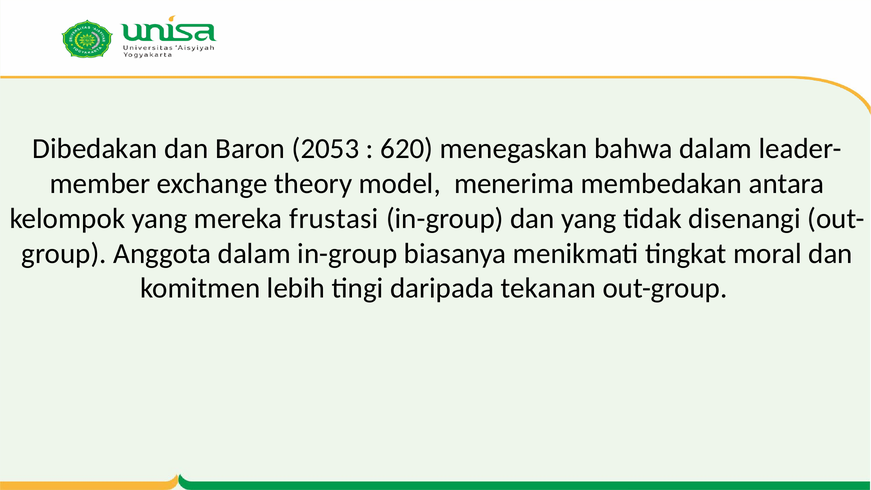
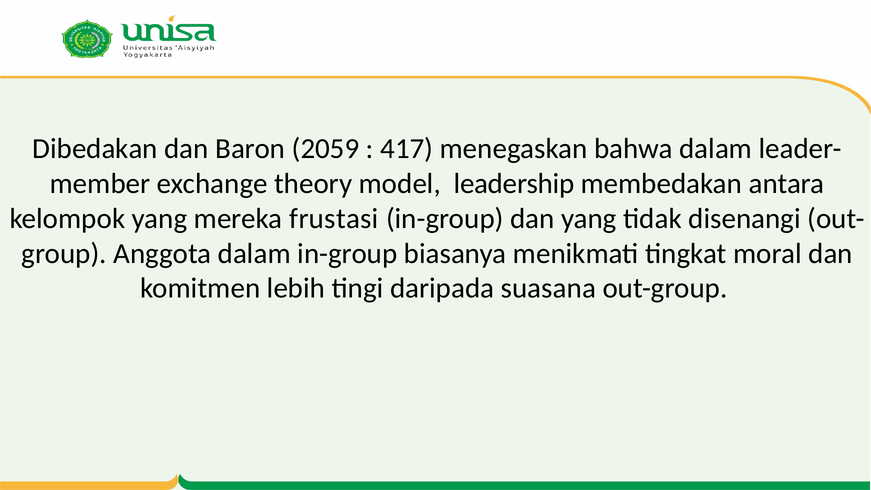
2053: 2053 -> 2059 (326, 149)
620: 620 -> 417 (407, 149)
menerima: menerima -> leadership (514, 184)
tekanan: tekanan -> suasana (548, 288)
